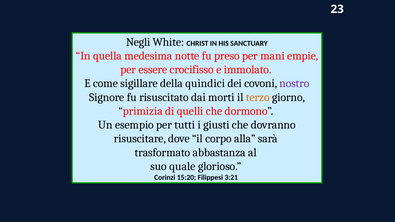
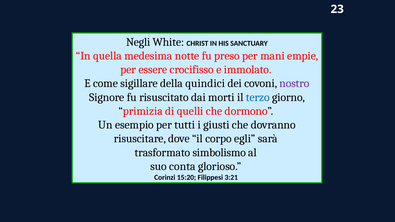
terzo colour: orange -> blue (258, 97)
alla: alla -> egli (245, 139)
abbastanza: abbastanza -> simbolismo (219, 153)
quale: quale -> conta (182, 166)
